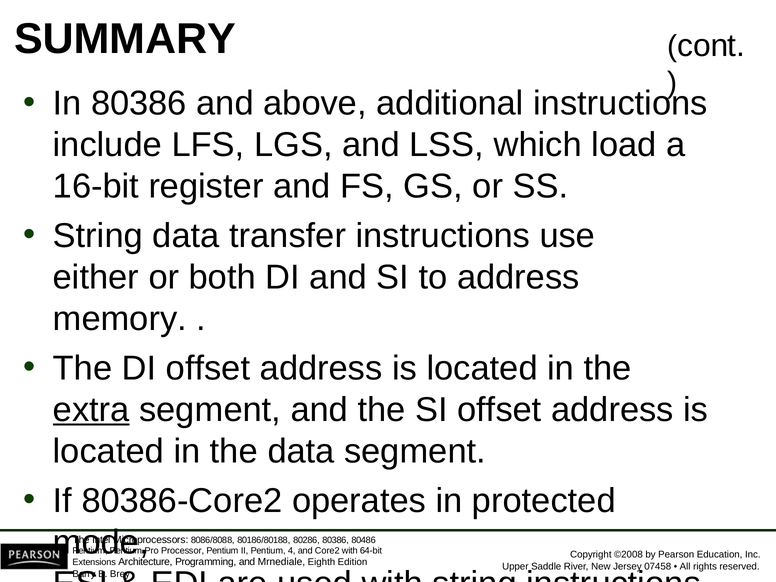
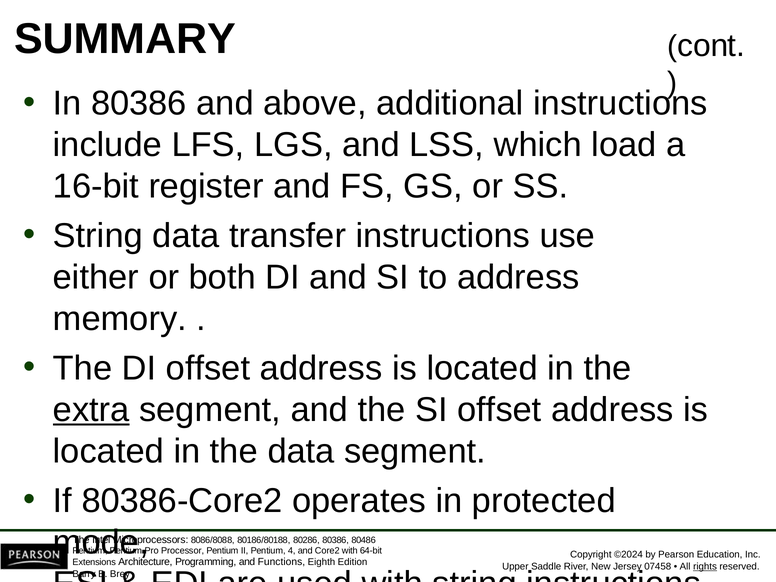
©2008: ©2008 -> ©2024 (628, 555)
Mrnediale: Mrnediale -> Functions (281, 562)
rights underline: none -> present (705, 566)
